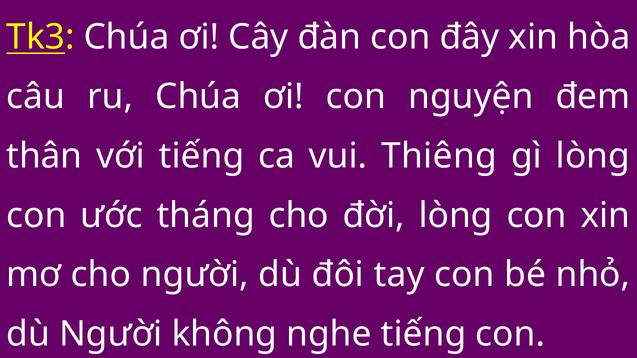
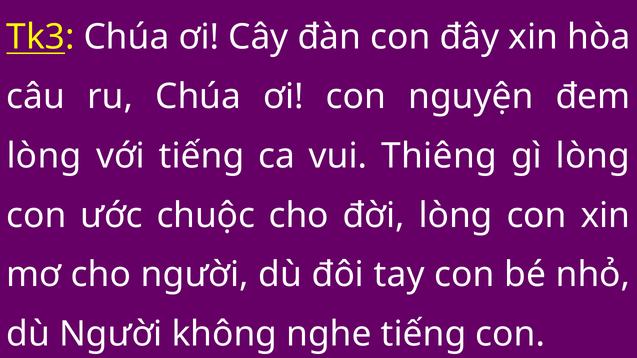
thân: thân -> lòng (44, 156)
tháng: tháng -> chuộc (206, 216)
